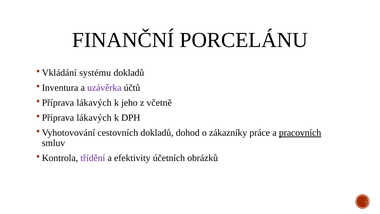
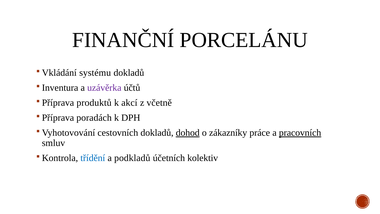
lákavých: lákavých -> produktů (94, 103)
jeho: jeho -> akcí (129, 103)
lákavých: lákavých -> poradách (94, 118)
dohod underline: none -> present (188, 133)
třídění colour: purple -> blue (93, 158)
efektivity: efektivity -> podkladů (132, 158)
obrázků: obrázků -> kolektiv (203, 158)
